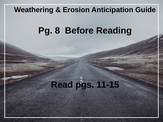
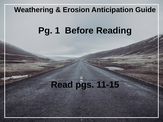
8: 8 -> 1 (57, 31)
